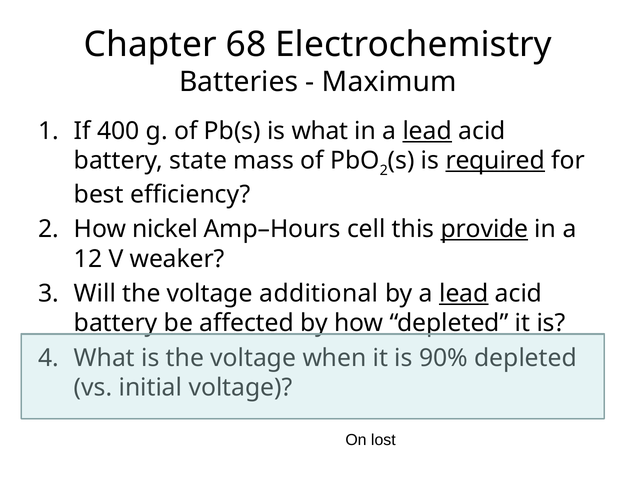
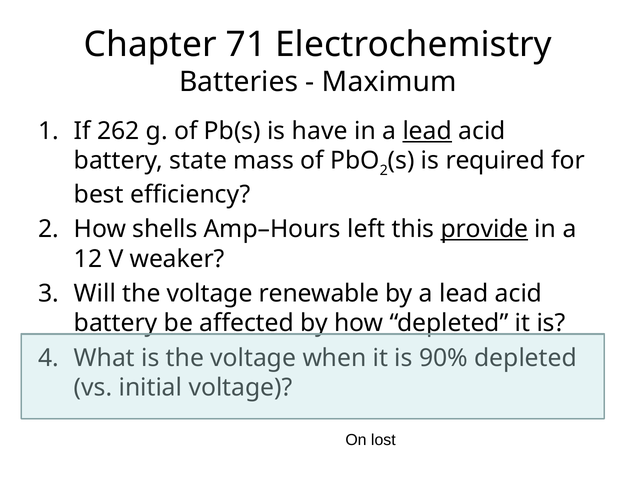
68: 68 -> 71 (246, 44)
400: 400 -> 262 (118, 131)
is what: what -> have (320, 131)
required underline: present -> none (495, 161)
nickel: nickel -> shells (165, 229)
cell: cell -> left (366, 229)
additional: additional -> renewable (319, 294)
lead underline: present -> none (464, 294)
